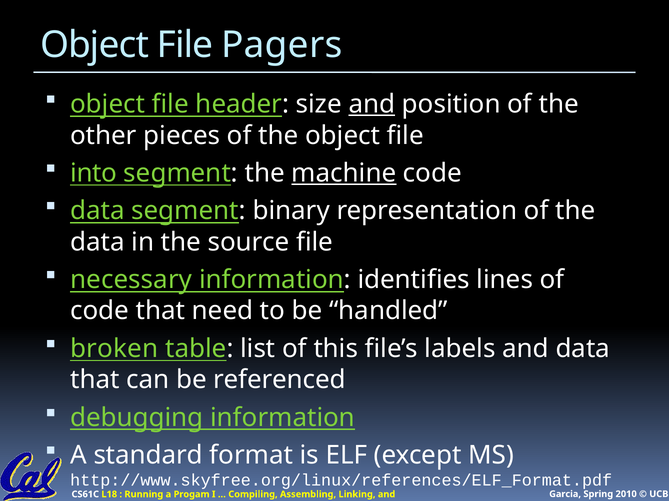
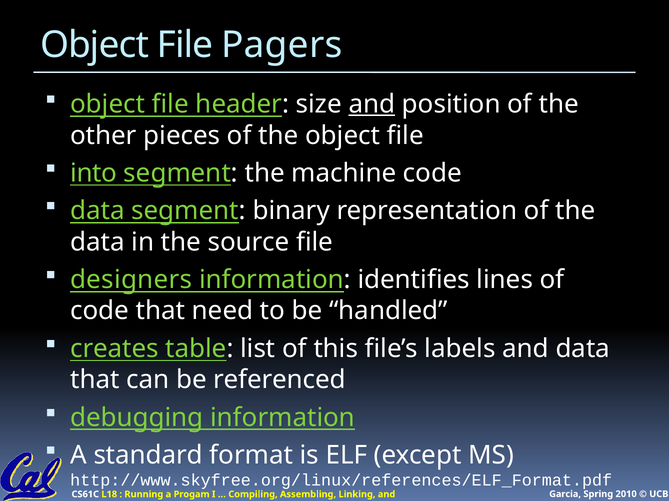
machine underline: present -> none (344, 173)
necessary: necessary -> designers (131, 280)
broken: broken -> creates (114, 349)
